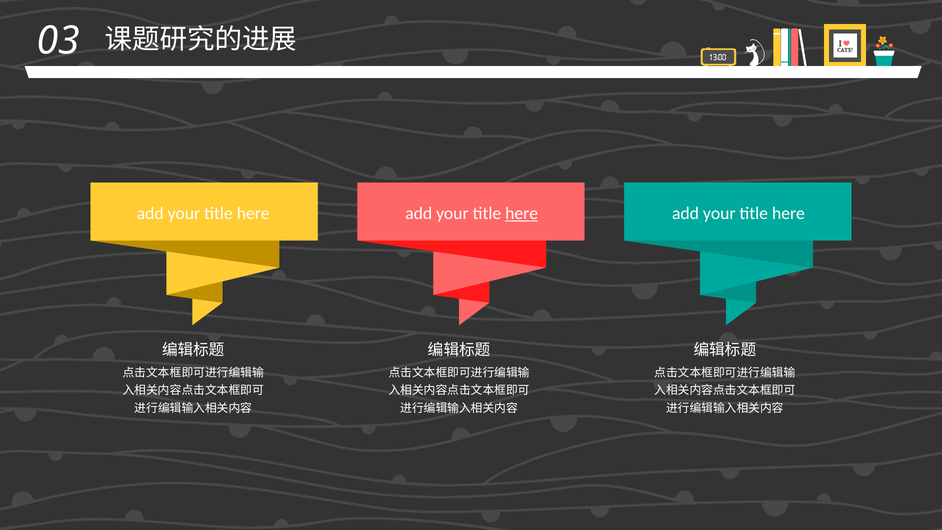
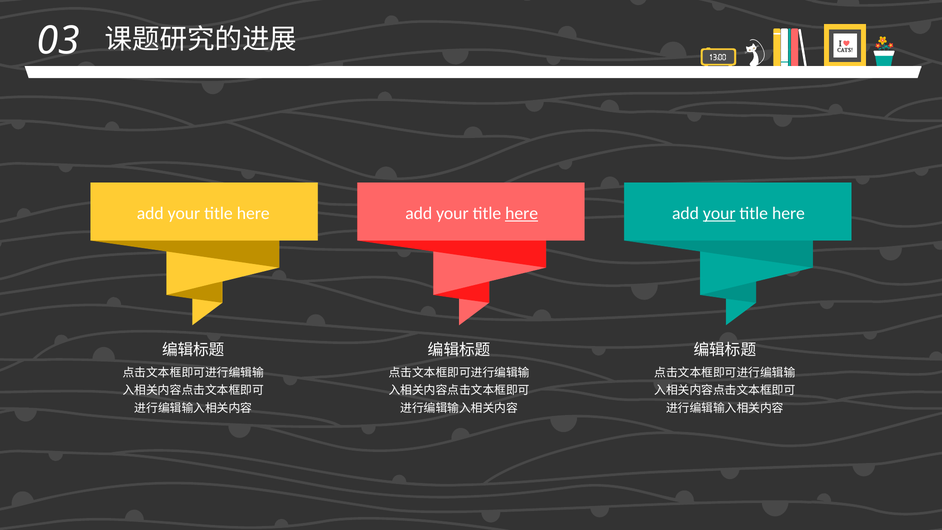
your underline: none -> present (719, 214)
